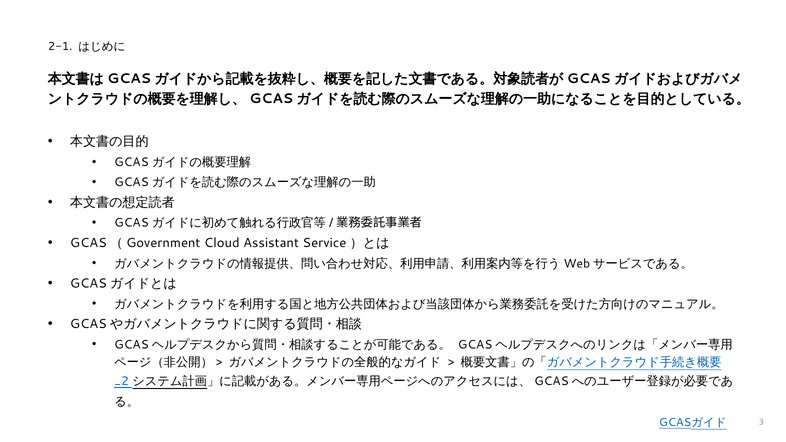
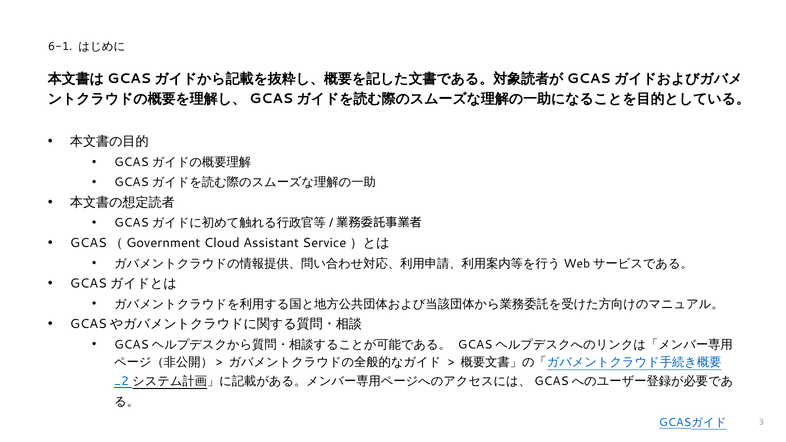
2-1: 2-1 -> 6-1 (60, 46)
